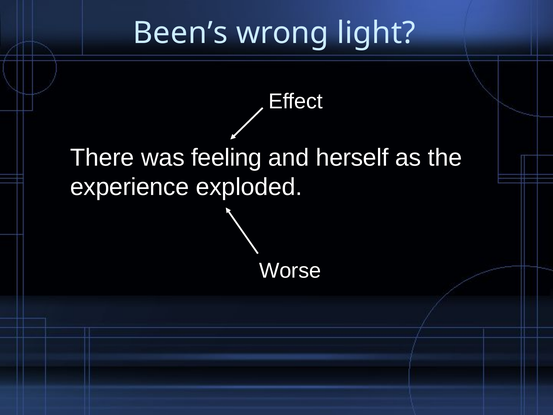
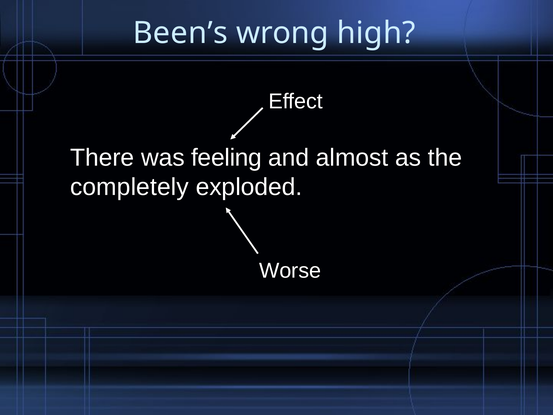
light: light -> high (376, 33)
herself: herself -> almost (352, 157)
experience: experience -> completely (129, 187)
